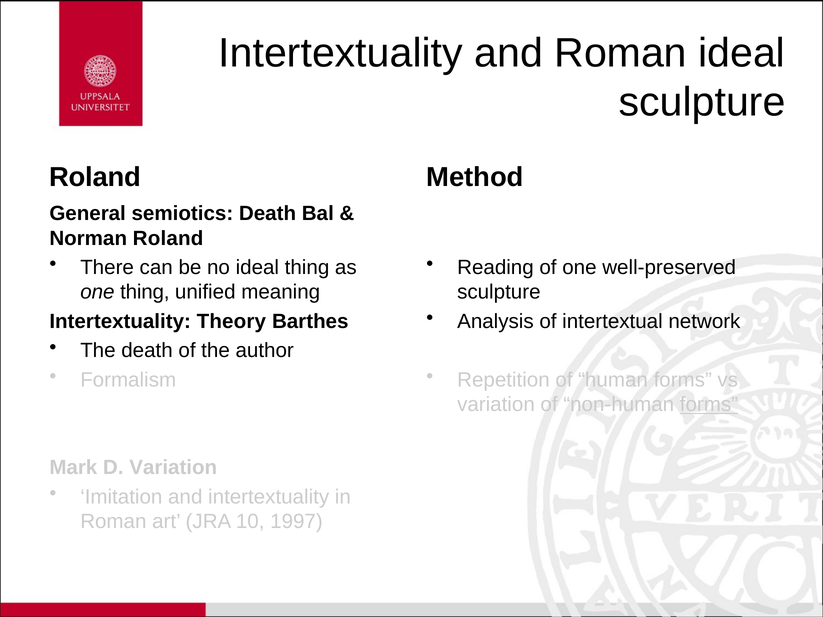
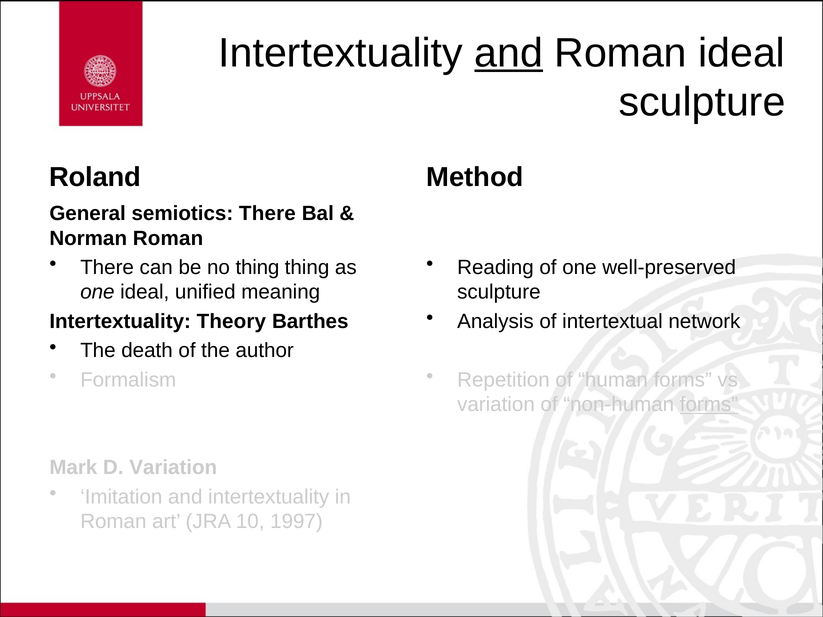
and underline: none -> present (509, 53)
semiotics Death: Death -> There (267, 214)
Norman Roland: Roland -> Roman (168, 238)
no ideal: ideal -> thing (257, 268)
one thing: thing -> ideal (145, 292)
